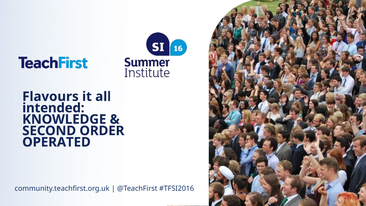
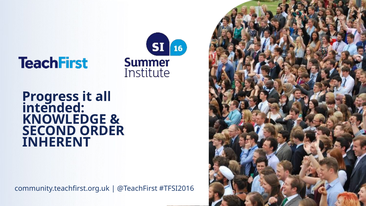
Flavours: Flavours -> Progress (51, 97)
OPERATED: OPERATED -> INHERENT (56, 142)
